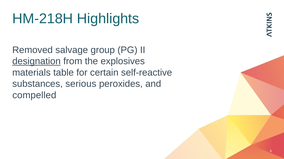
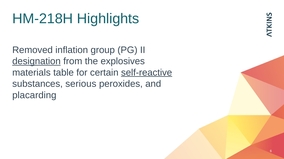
salvage: salvage -> inflation (72, 50)
self-reactive underline: none -> present (147, 73)
compelled: compelled -> placarding (34, 96)
